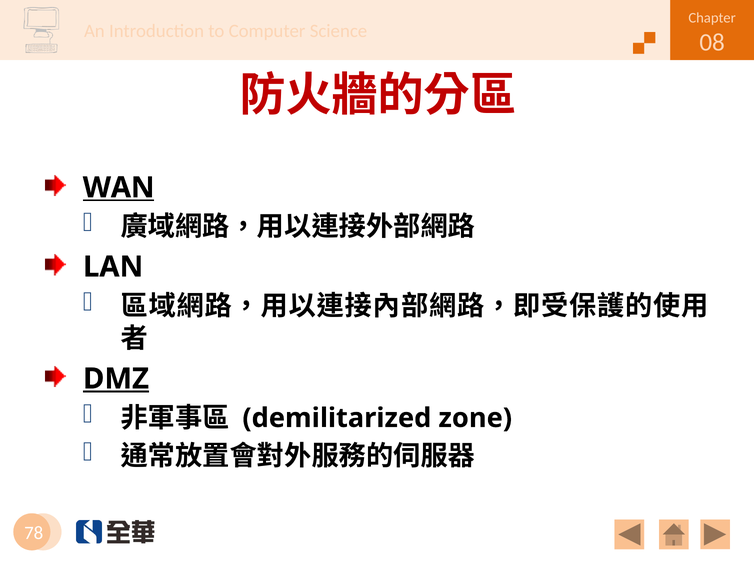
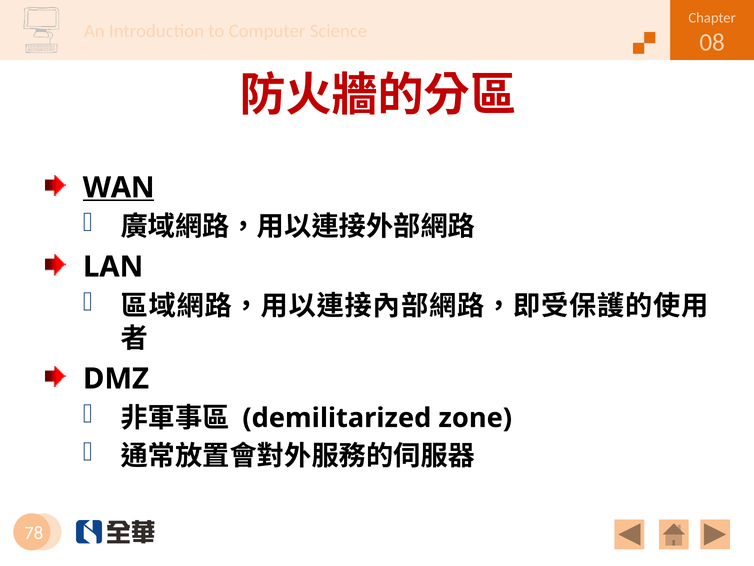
DMZ underline: present -> none (116, 378)
